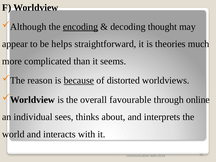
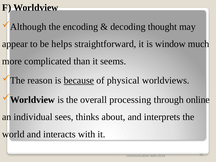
encoding underline: present -> none (81, 27)
theories: theories -> window (170, 44)
distorted: distorted -> physical (123, 80)
favourable: favourable -> processing (130, 100)
